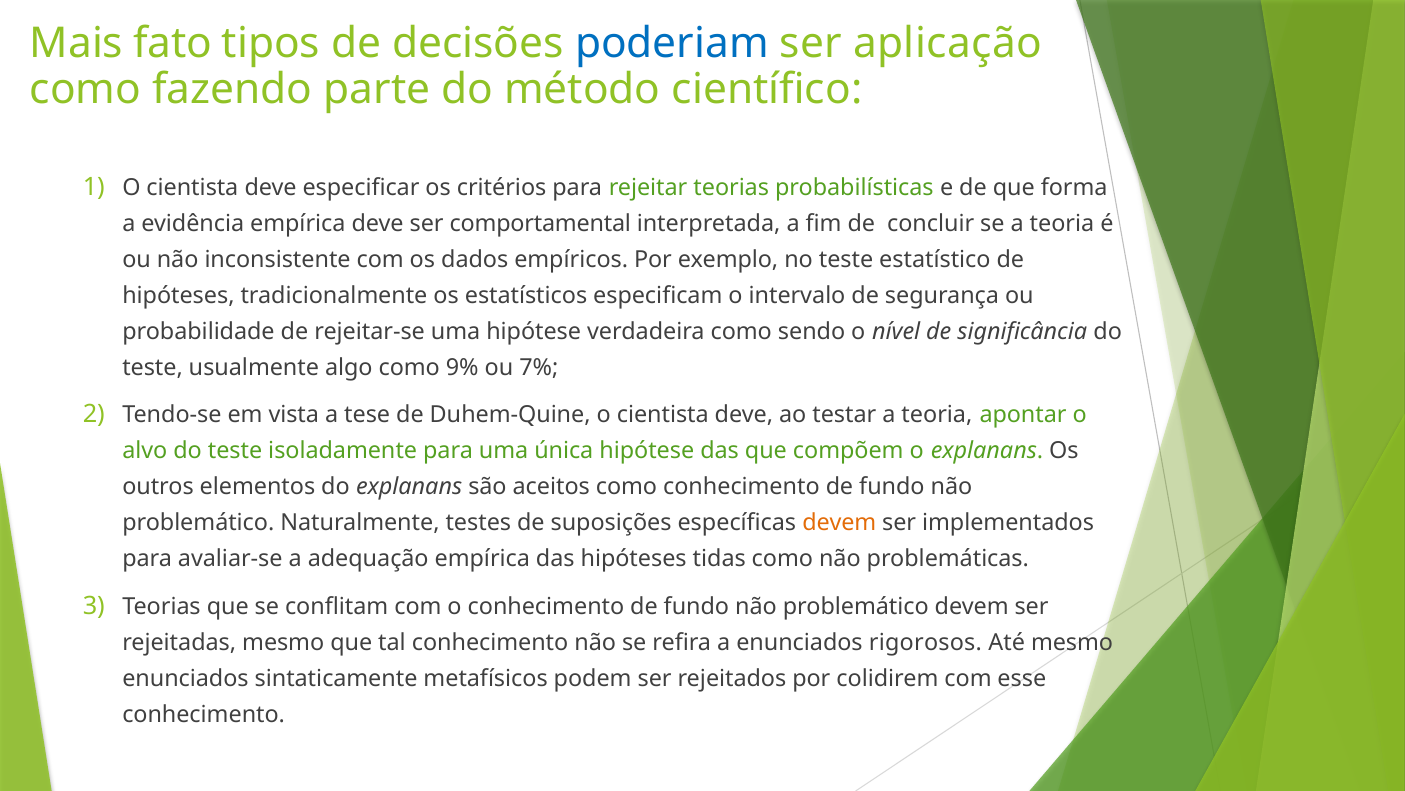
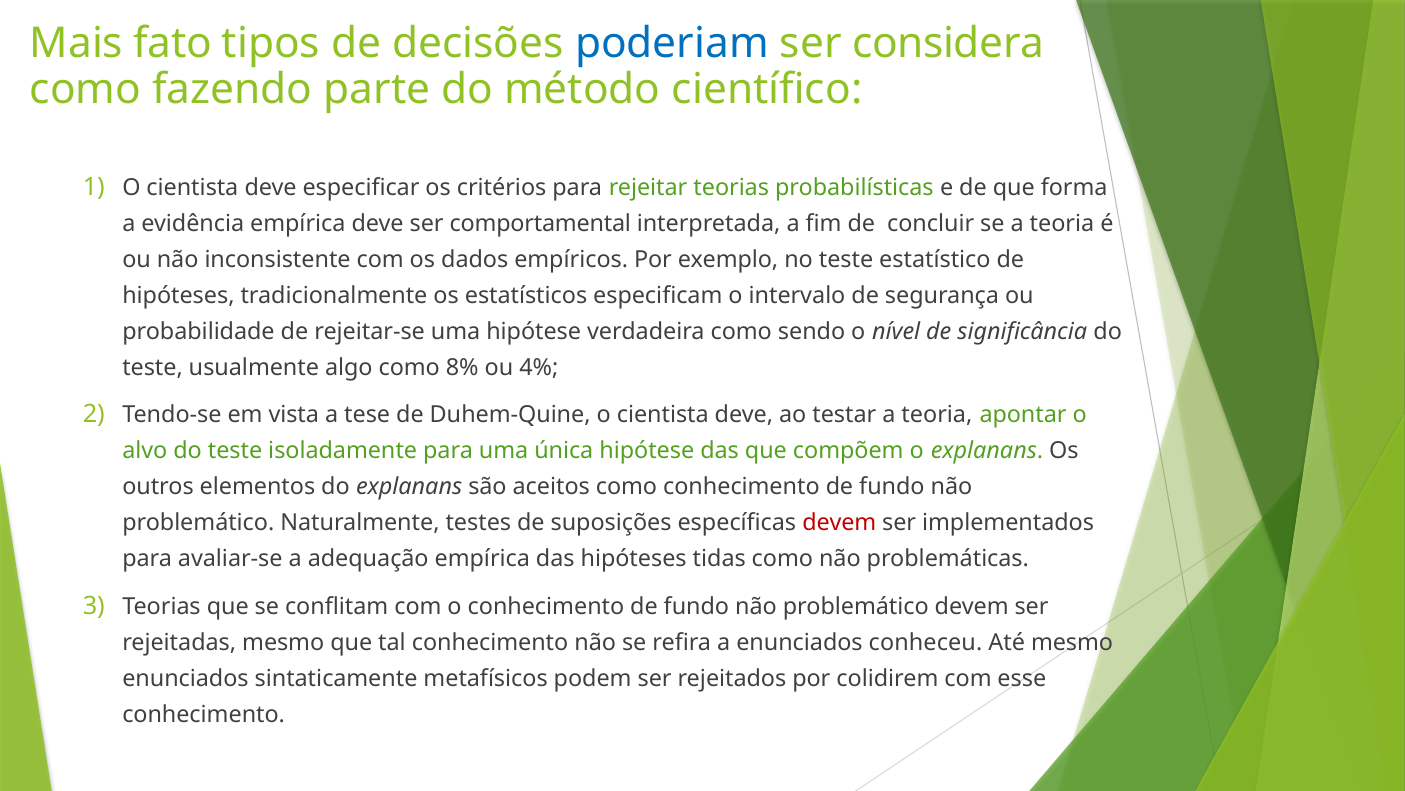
aplicação: aplicação -> considera (948, 43)
9%: 9% -> 8% (462, 367)
7%: 7% -> 4% (539, 367)
devem colour: orange -> red (839, 523)
rigorosos: rigorosos -> conheceu (925, 642)
